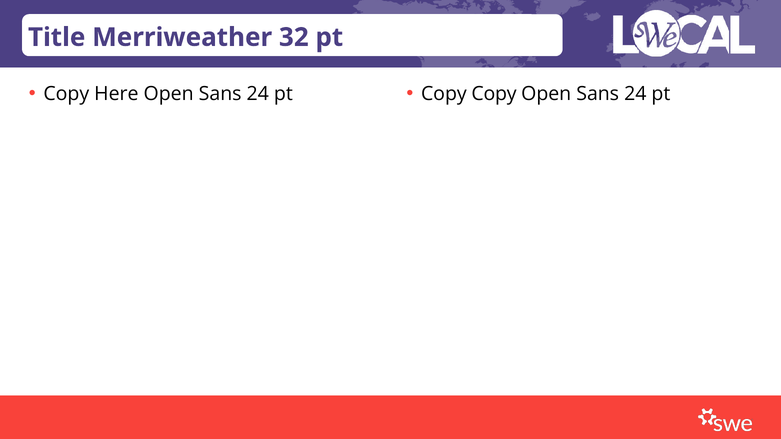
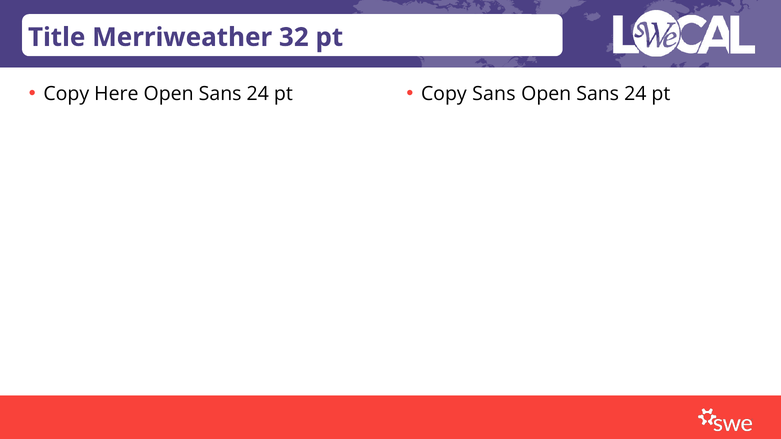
Copy Copy: Copy -> Sans (494, 94)
